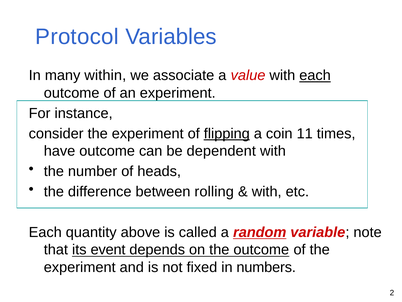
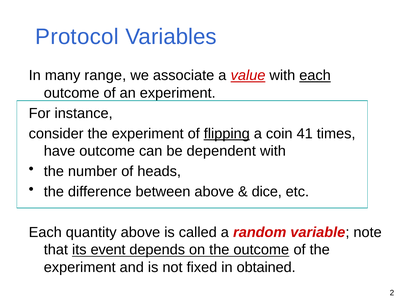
within: within -> range (105, 75)
value underline: none -> present (248, 75)
11: 11 -> 41 (305, 133)
between rolling: rolling -> above (214, 191)
with: with -> dice (267, 191)
random underline: present -> none (260, 232)
numbers: numbers -> obtained (266, 267)
